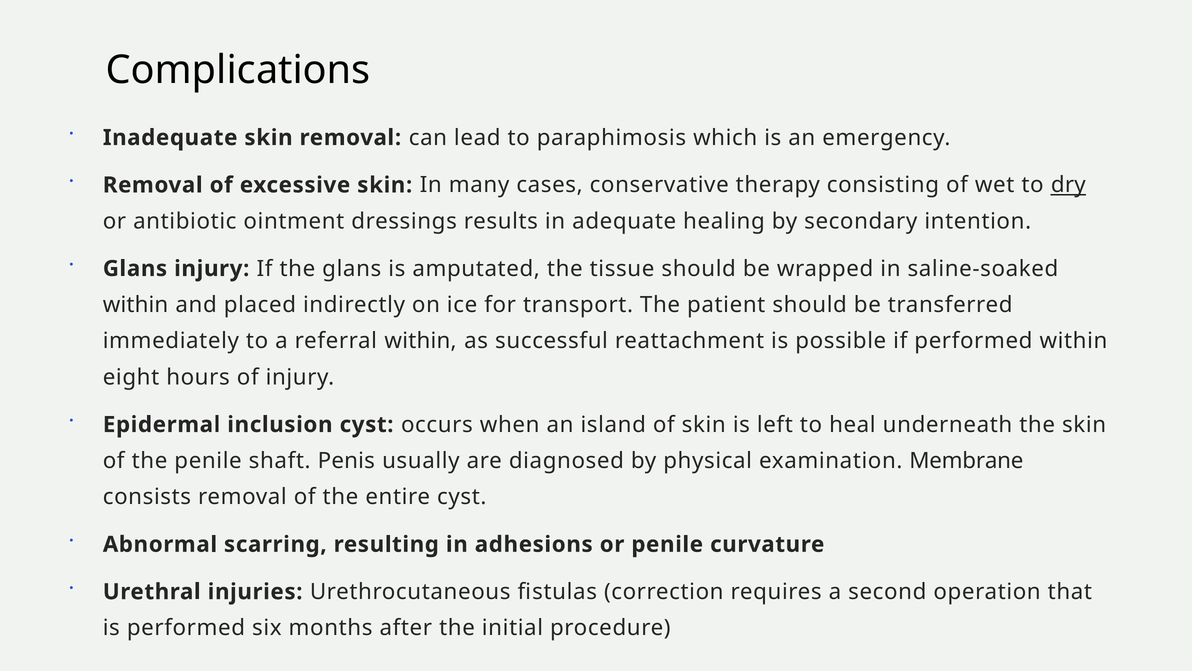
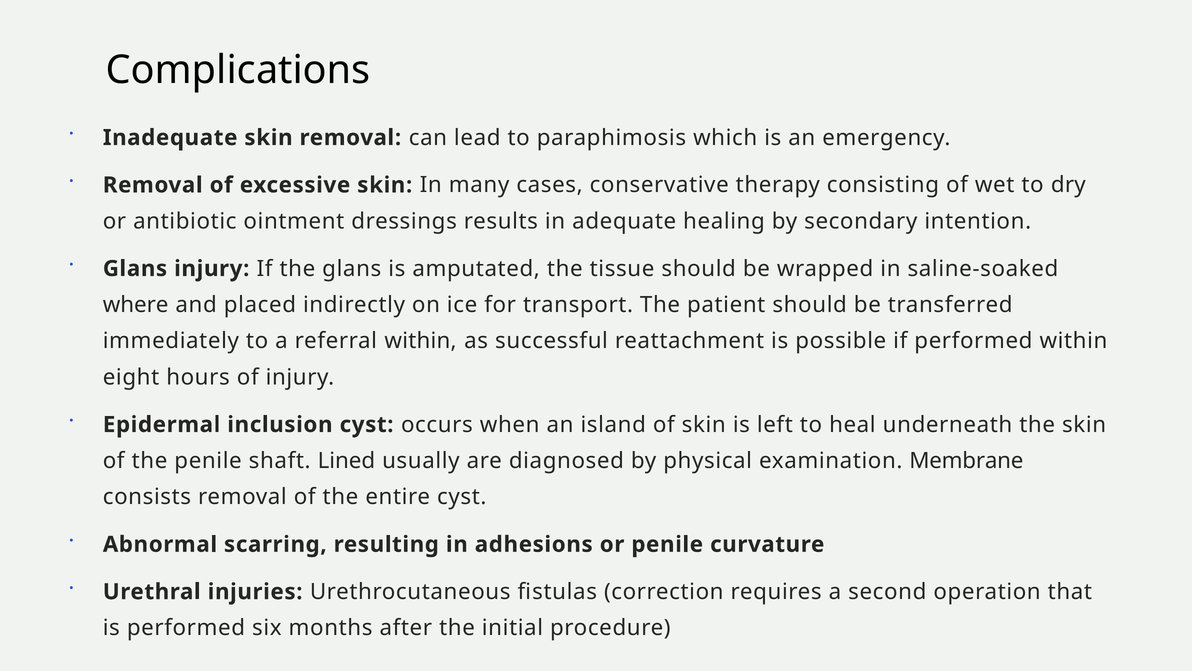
dry underline: present -> none (1068, 185)
within: within -> where (136, 305)
Penis: Penis -> Lined (346, 461)
